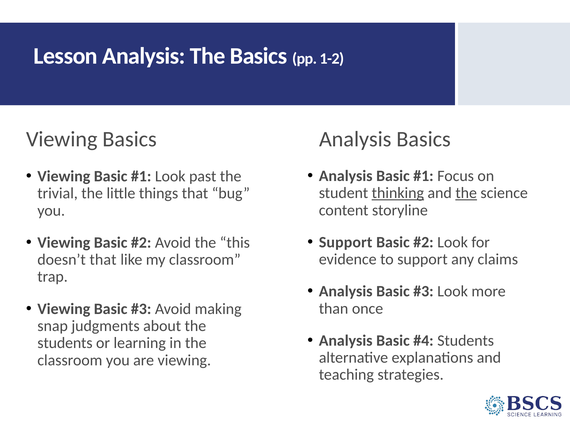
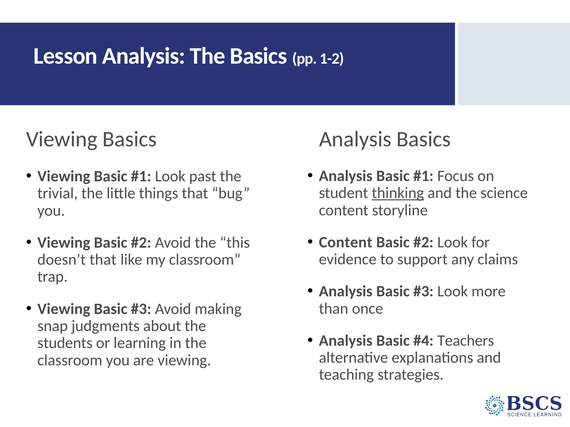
the underline: present -> none (466, 193)
Support: Support -> Content (346, 243)
Students: Students -> Teachers (466, 341)
